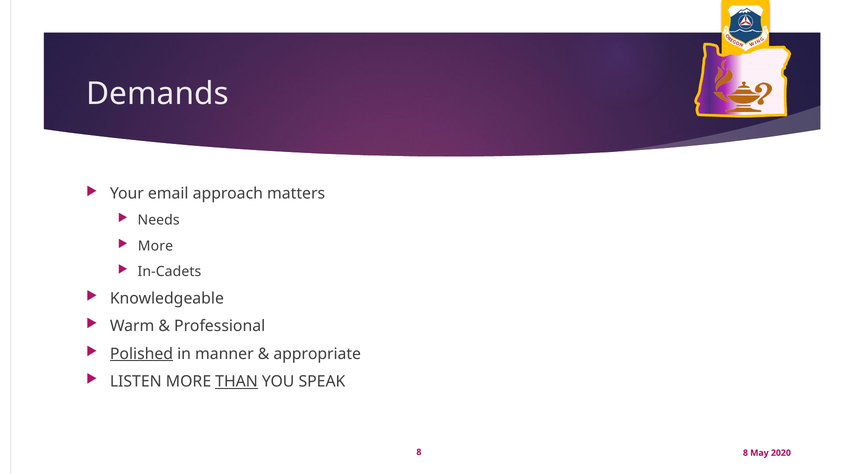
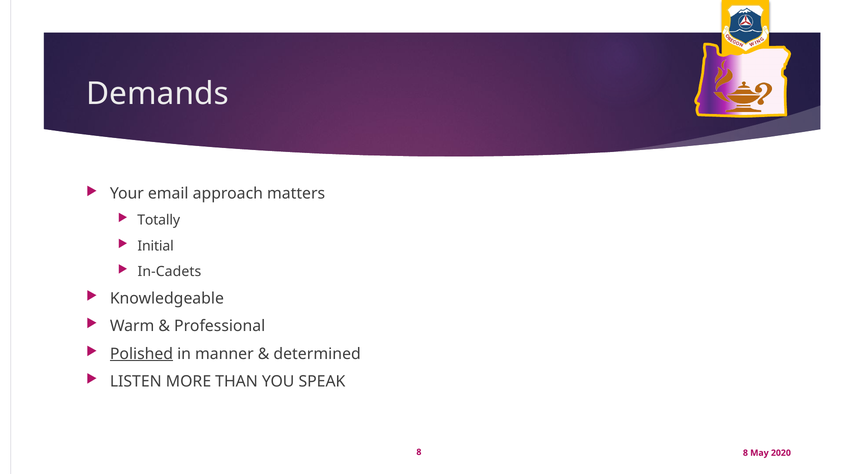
Needs: Needs -> Totally (159, 220)
More: More -> Initial (156, 246)
appropriate: appropriate -> determined (317, 354)
THAN underline: present -> none (237, 382)
